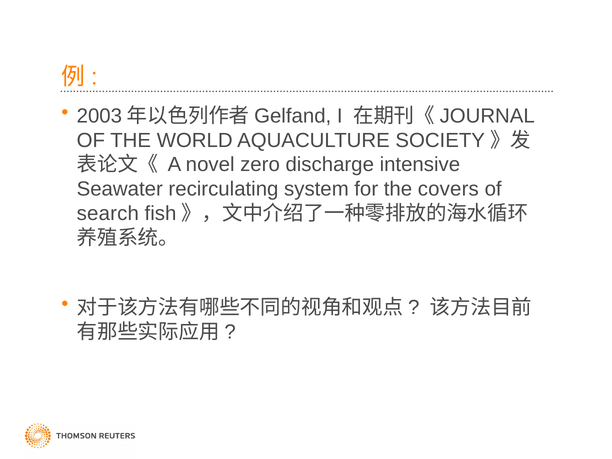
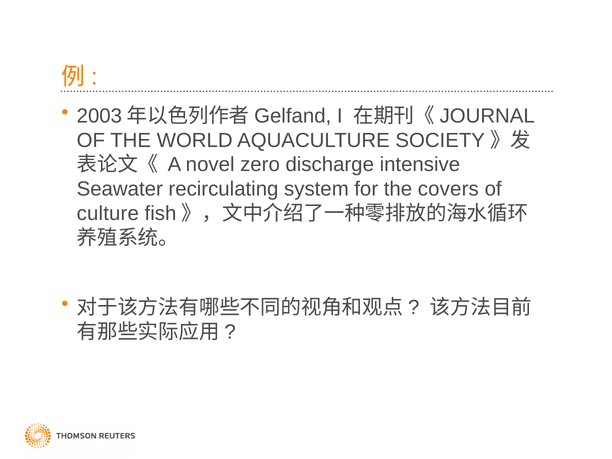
search: search -> culture (108, 214)
